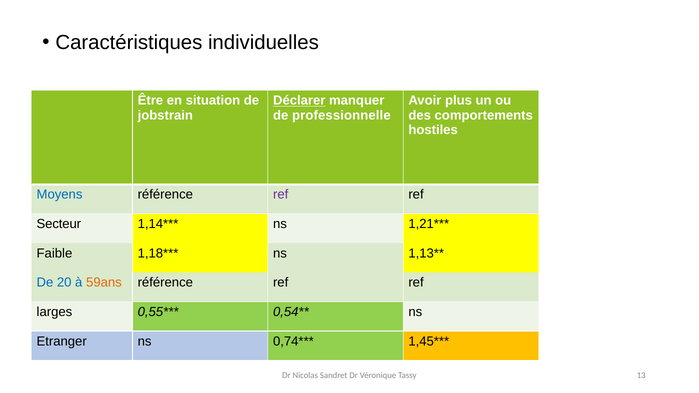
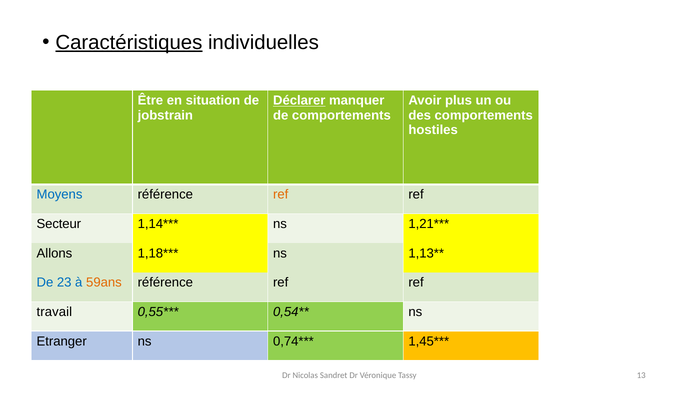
Caractéristiques underline: none -> present (129, 43)
de professionnelle: professionnelle -> comportements (341, 115)
ref colour: purple -> orange (281, 195)
Faible: Faible -> Allons (54, 253)
20: 20 -> 23 (64, 283)
larges: larges -> travail (54, 312)
